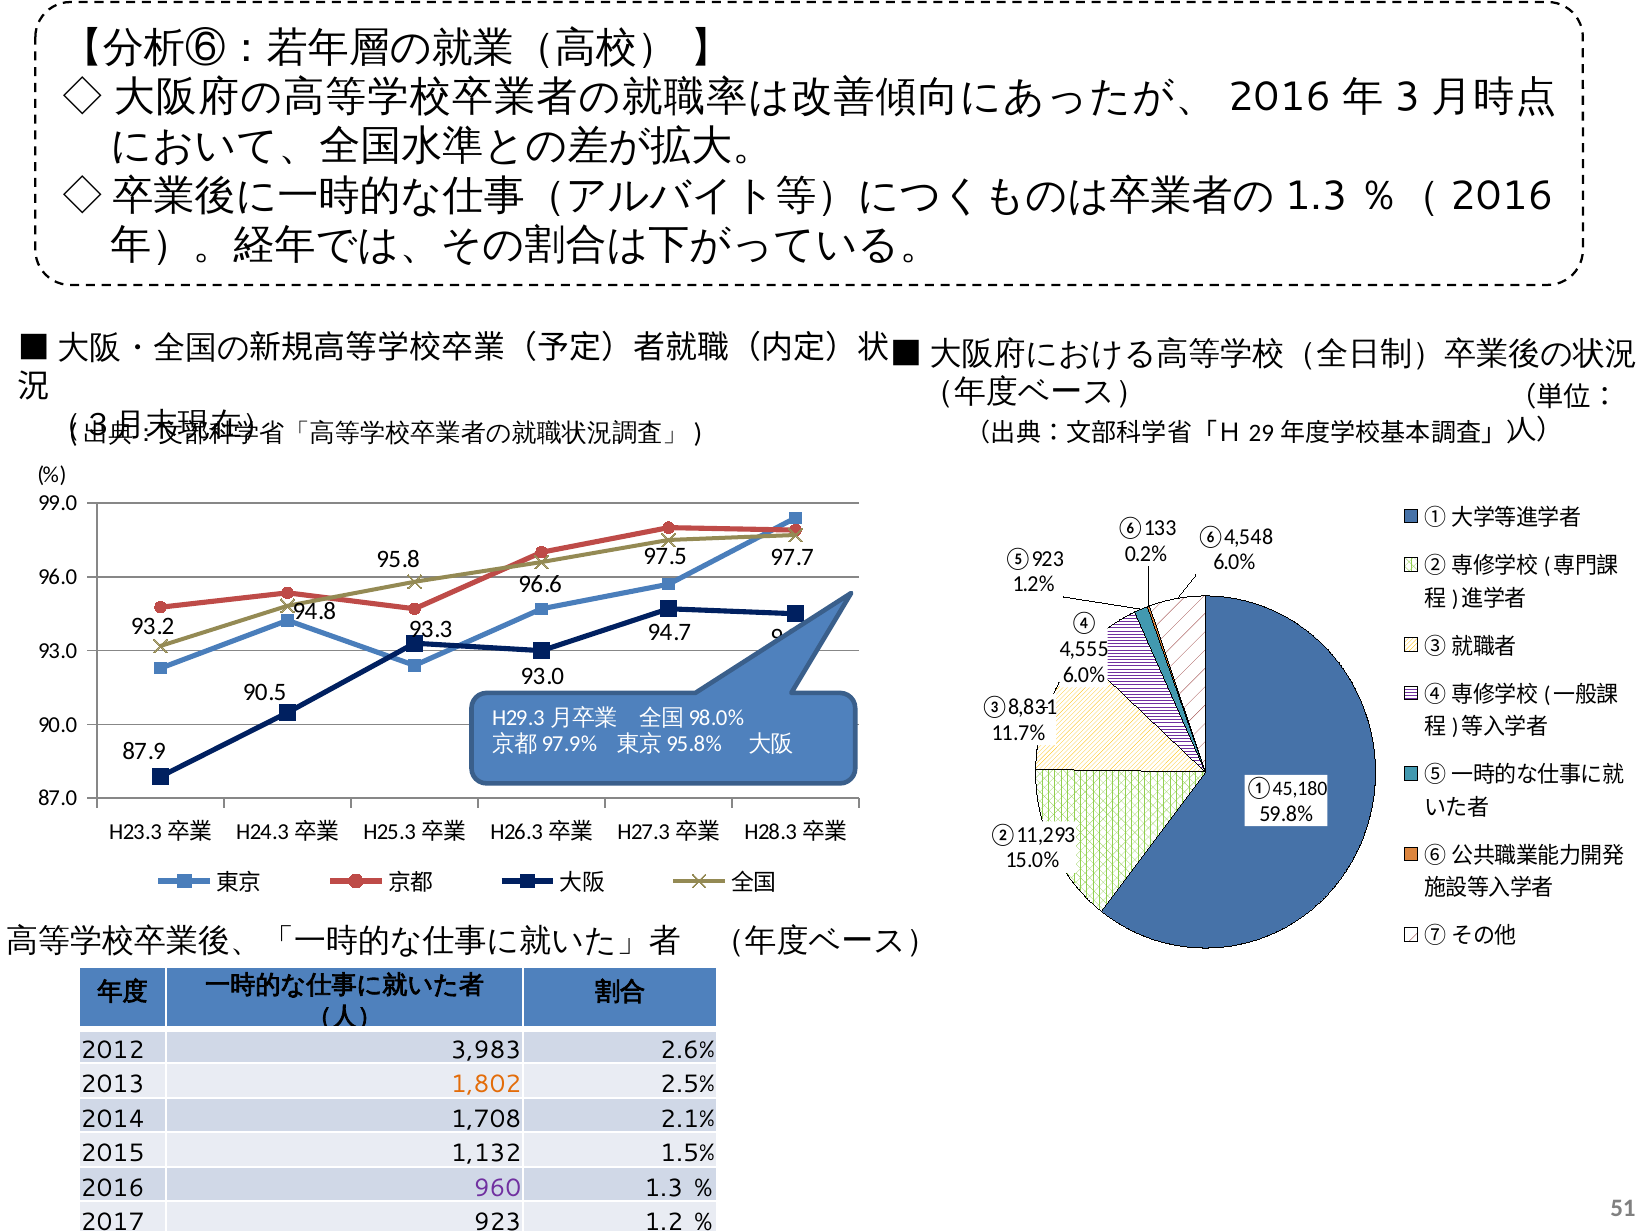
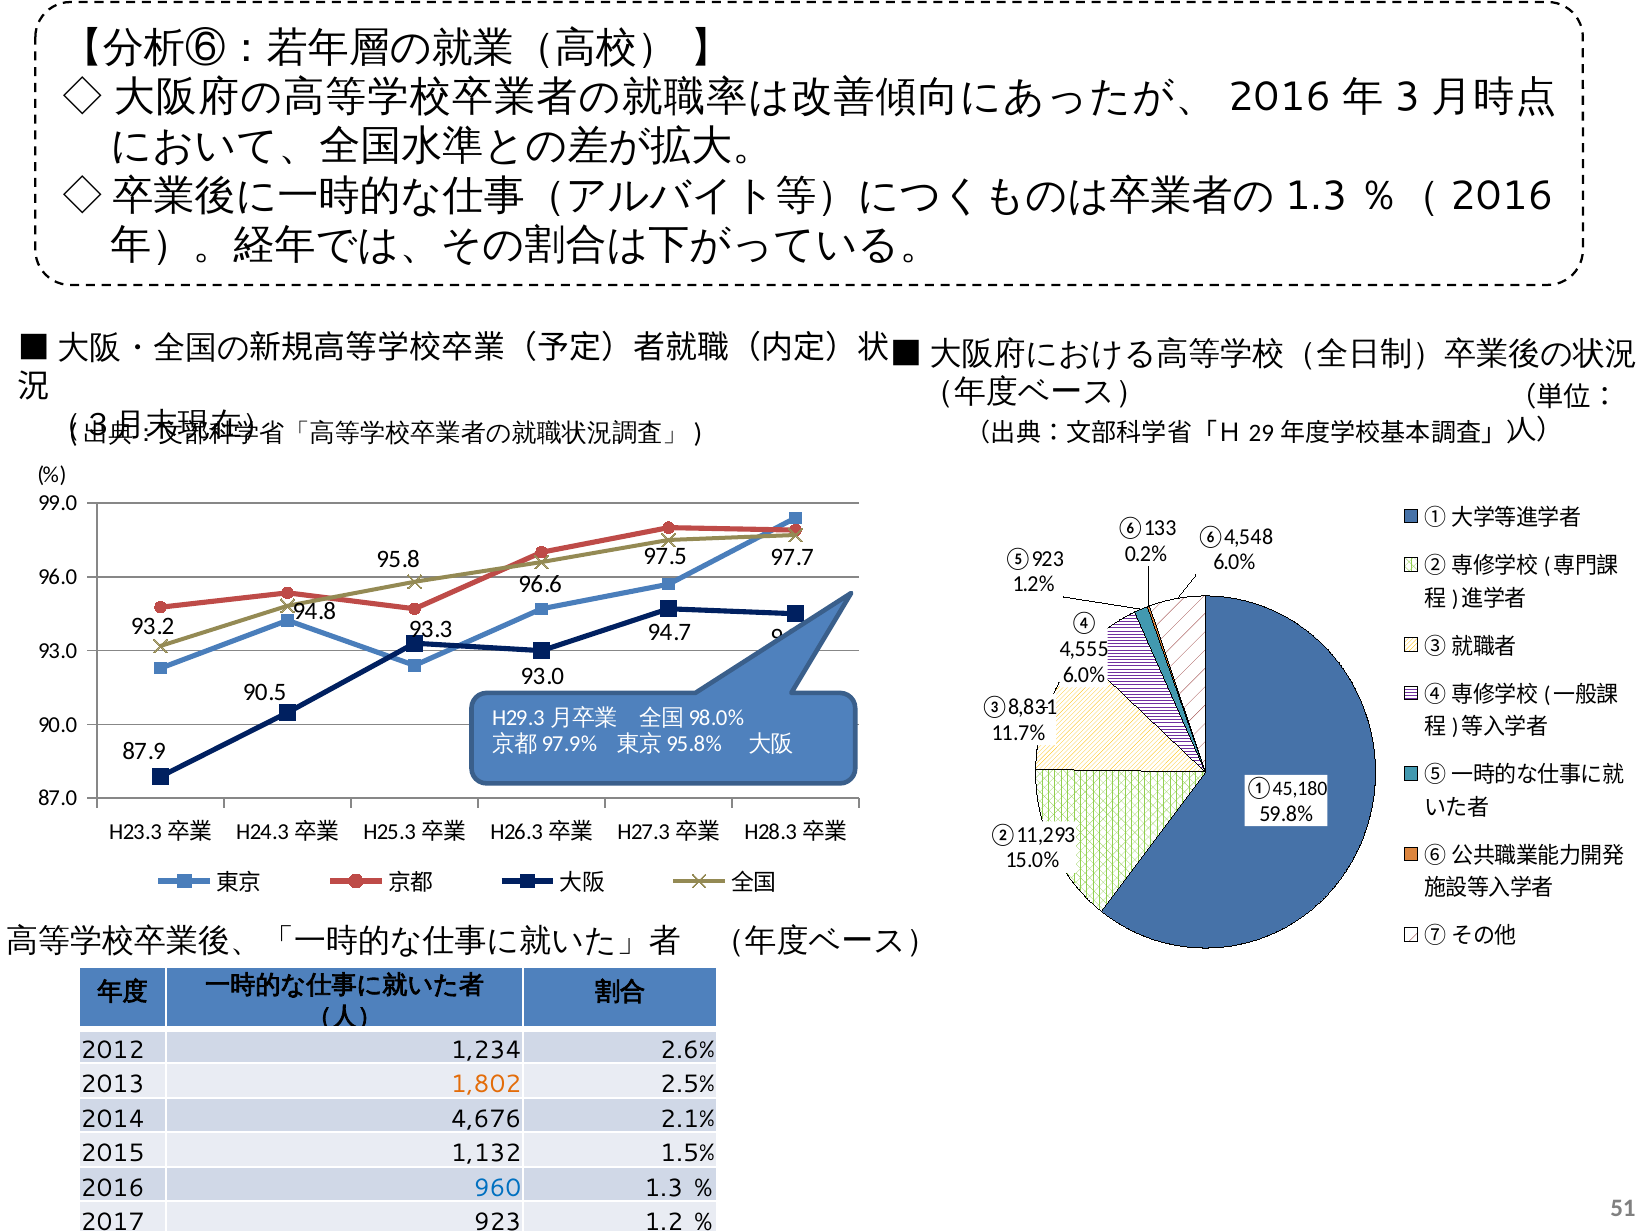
3,983: 3,983 -> 1,234 (486, 1050)
1,708: 1,708 -> 4,676 (486, 1119)
960 colour: purple -> blue (498, 1188)
